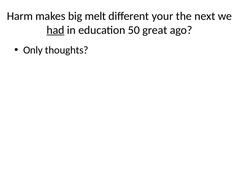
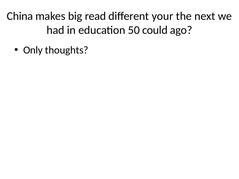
Harm: Harm -> China (20, 16)
melt: melt -> read (95, 16)
had underline: present -> none (55, 30)
great: great -> could (155, 30)
